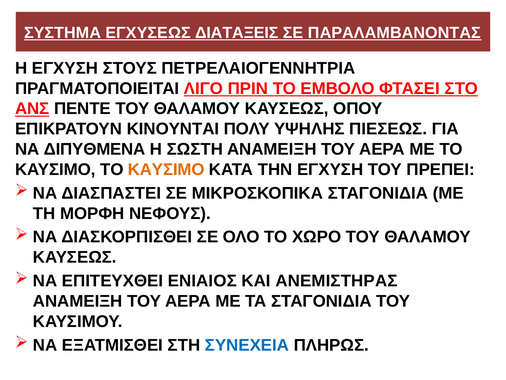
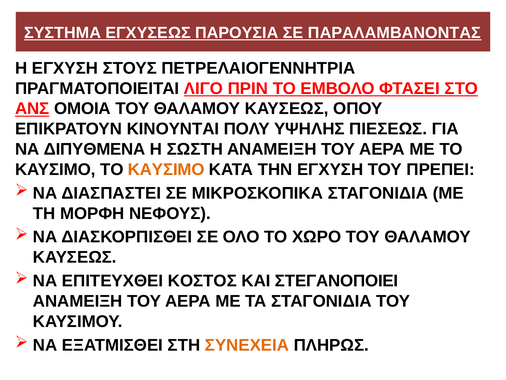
ΔΙΑΤΑΞΕΙΣ: ΔΙΑΤΑΞΕΙΣ -> ΠΑΡΟΥΣΙΑ (237, 33)
ΠΕΝΤΕ: ΠΕΝΤΕ -> ΟΜΟΙΑ (82, 109)
ΕΝΙΑΙΟΣ: ΕΝΙΑΙΟΣ -> ΚΟΣΤΟΣ (202, 281)
ΑΝΕΜΙΣΤΗΡΑΣ: ΑΝΕΜΙΣΤΗΡΑΣ -> ΣΤΕΓΑΝΟΠΟΙΕΙ (337, 281)
ΣΥΝΕΧΕΙΑ colour: blue -> orange (247, 345)
